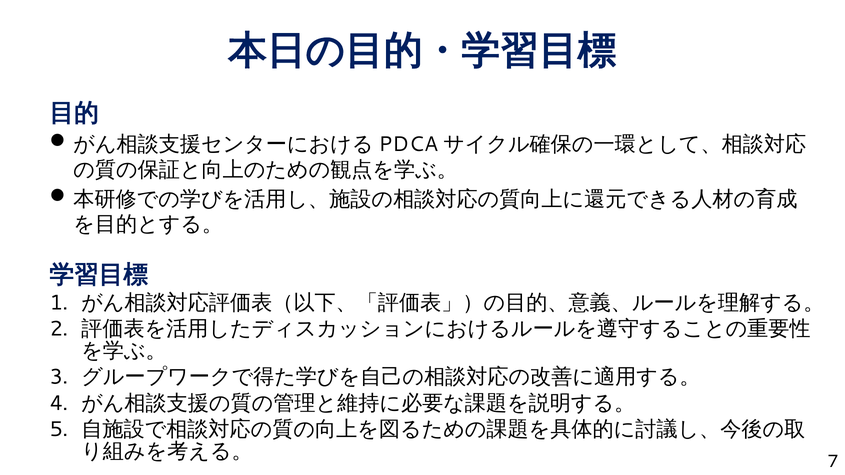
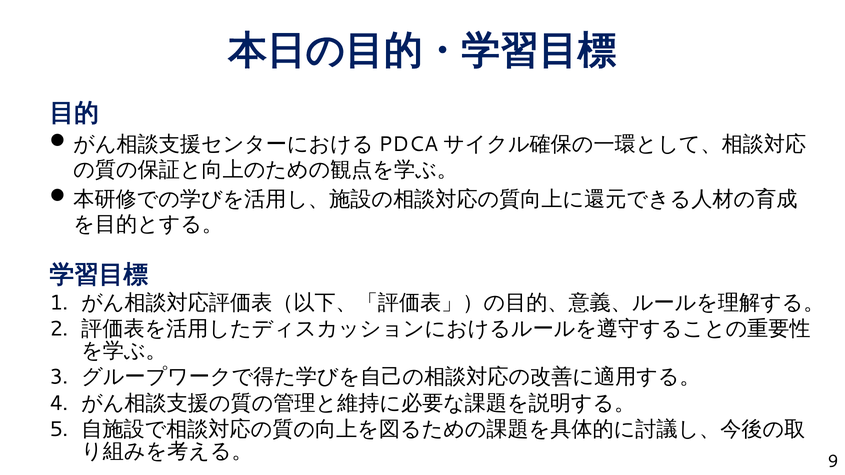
7: 7 -> 9 (833, 462)
